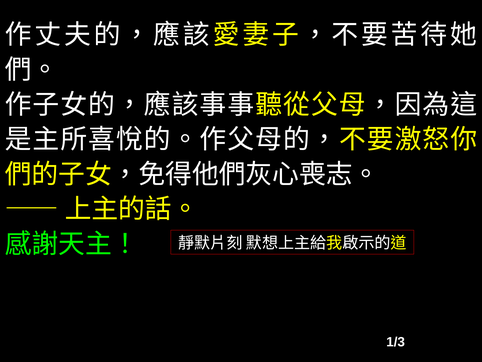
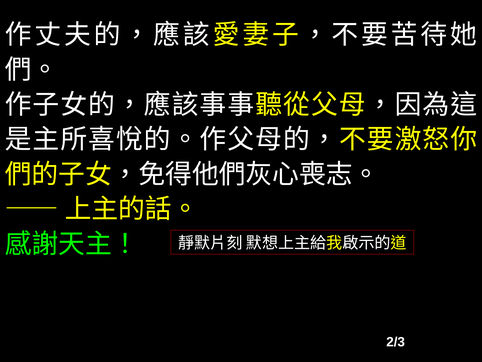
1/3: 1/3 -> 2/3 (396, 342)
